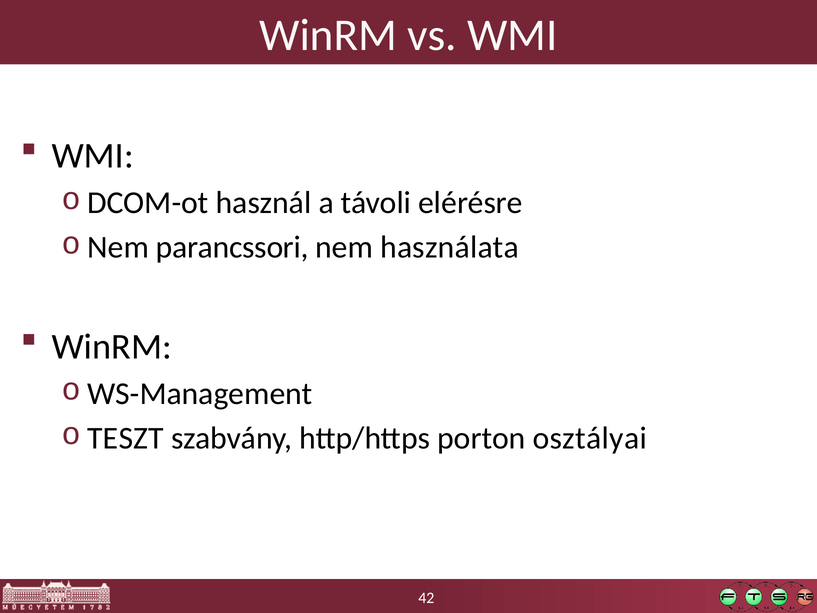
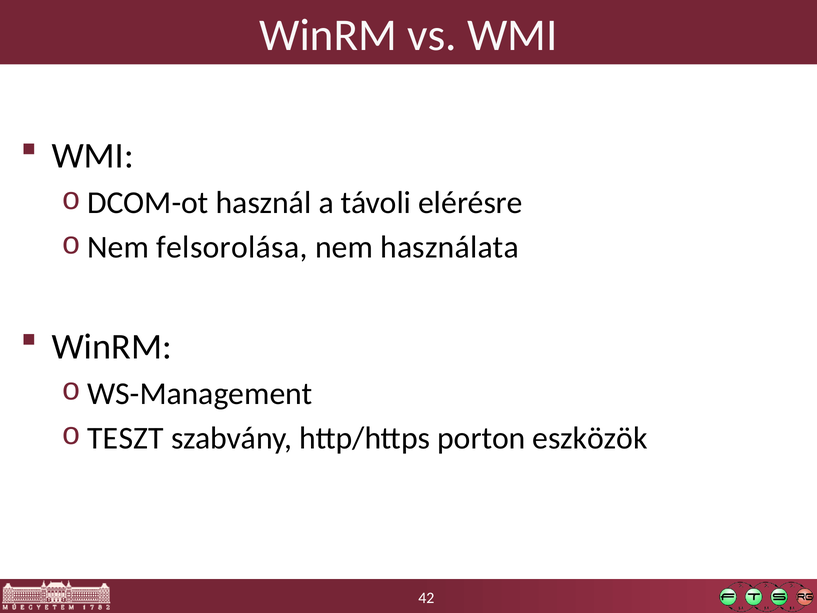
parancssori: parancssori -> felsorolása (232, 247)
osztályai: osztályai -> eszközök (590, 438)
